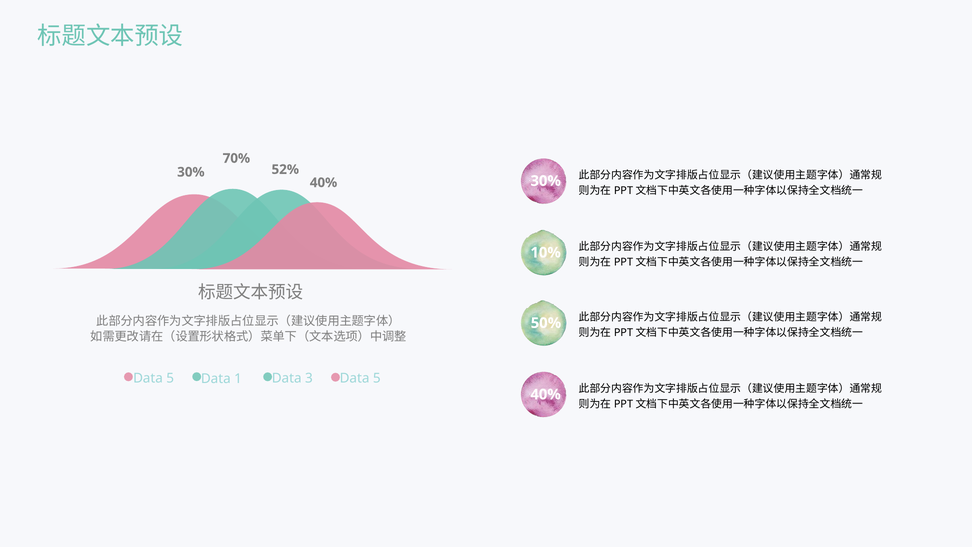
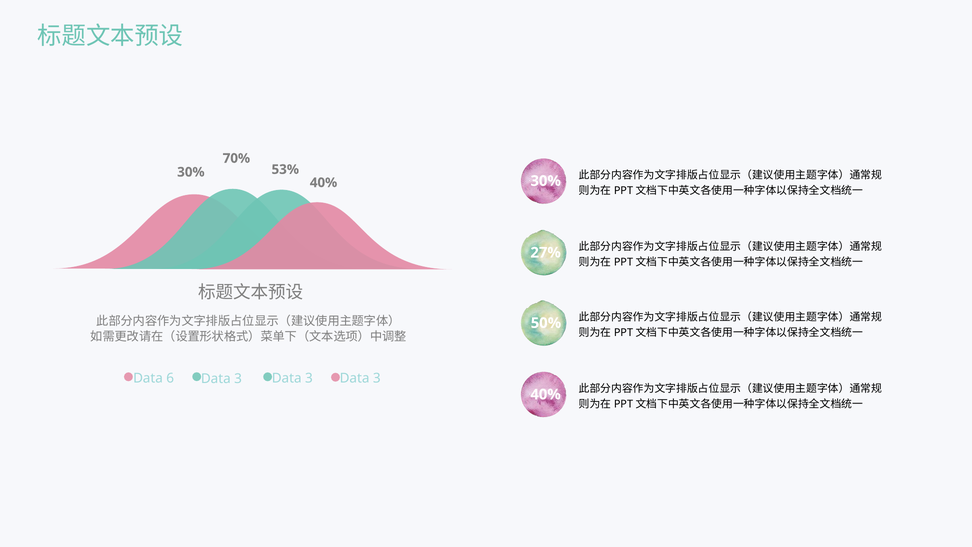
52%: 52% -> 53% (285, 169)
10%: 10% -> 27% (546, 253)
5: 5 -> 6 (170, 378)
1: 1 -> 3 (238, 378)
5: 5 -> 3 (377, 378)
